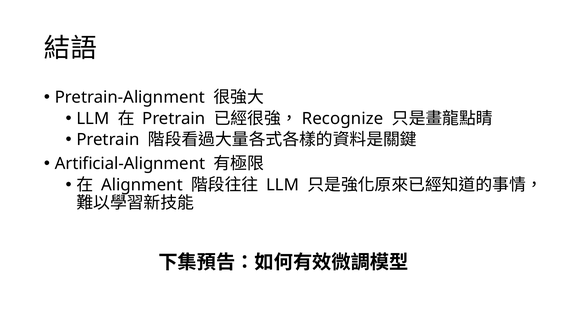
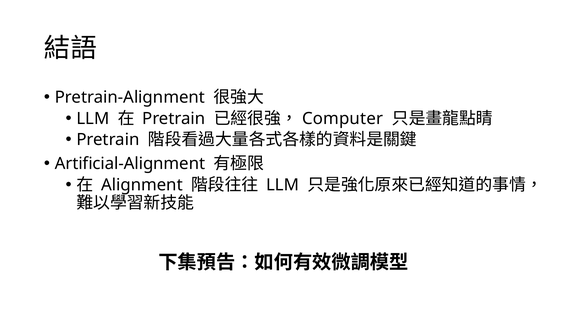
Recognize: Recognize -> Computer (343, 119)
